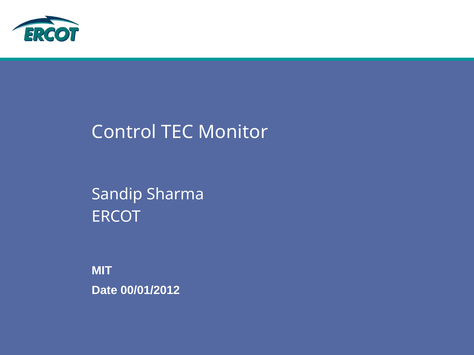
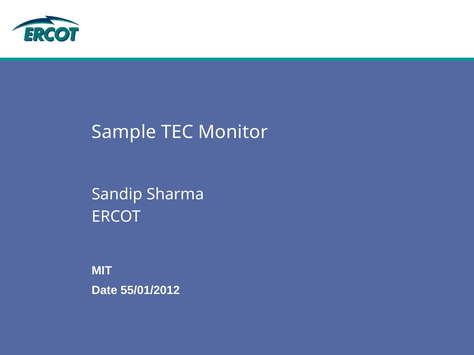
Control: Control -> Sample (124, 132)
00/01/2012: 00/01/2012 -> 55/01/2012 (150, 291)
